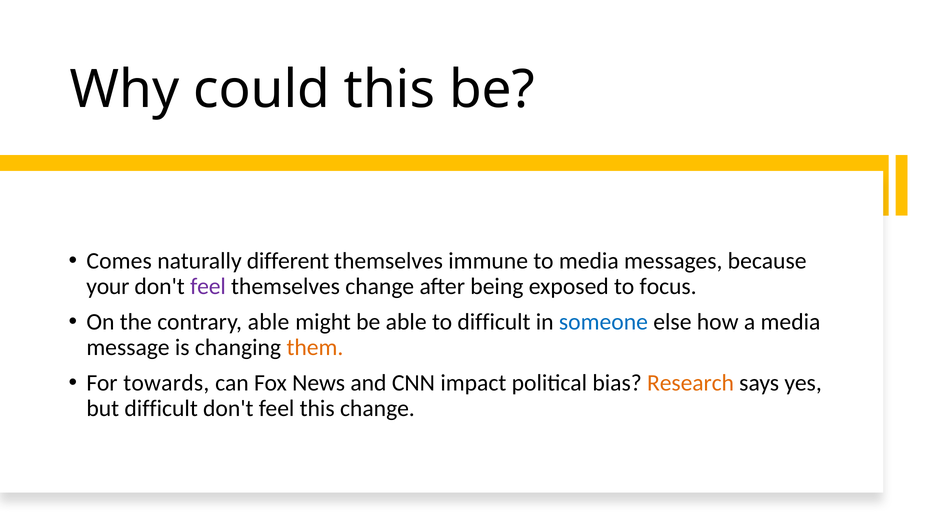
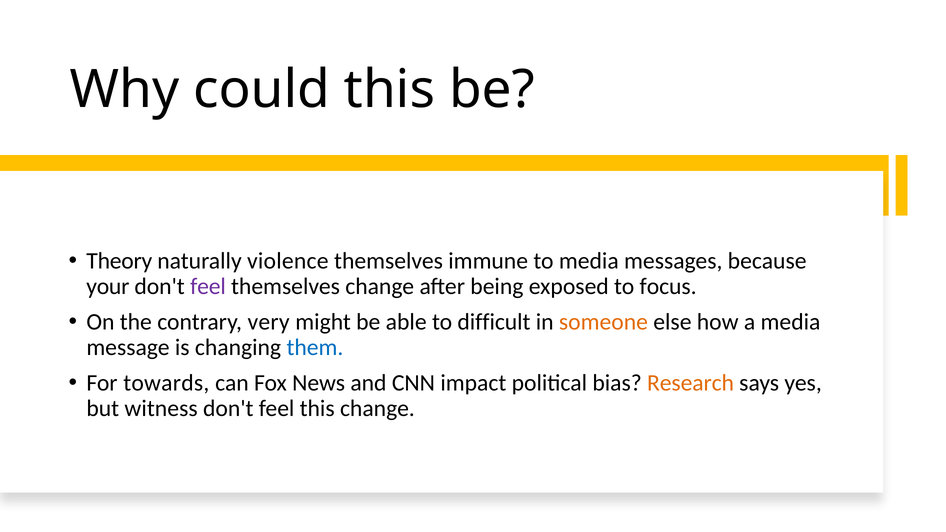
Comes: Comes -> Theory (119, 261)
different: different -> violence (288, 261)
contrary able: able -> very (269, 322)
someone colour: blue -> orange (603, 322)
them colour: orange -> blue (315, 348)
but difficult: difficult -> witness (161, 409)
